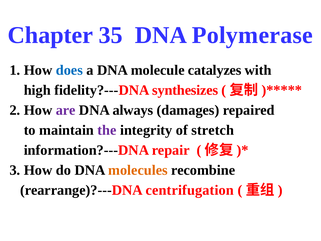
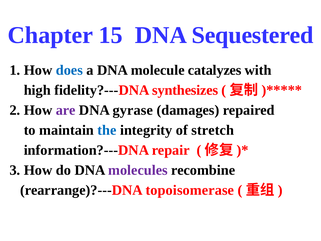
35: 35 -> 15 (111, 35)
Polymerase: Polymerase -> Sequestered (253, 35)
always: always -> gyrase (133, 110)
the colour: purple -> blue (107, 130)
molecules colour: orange -> purple (138, 170)
centrifugation: centrifugation -> topoisomerase (190, 190)
